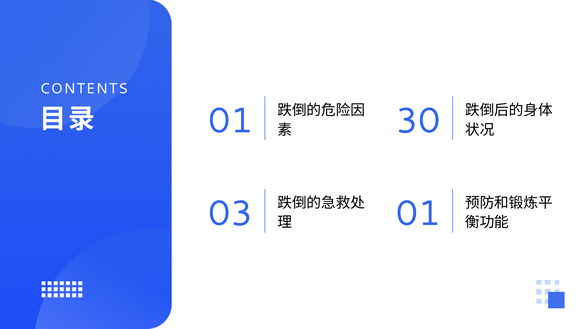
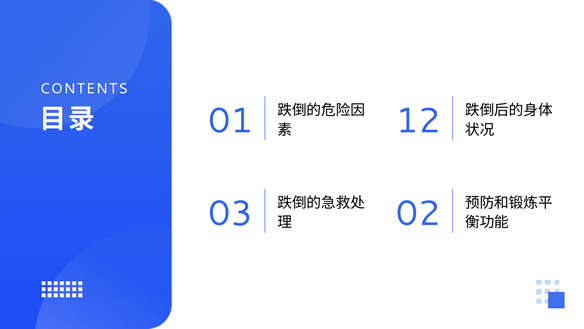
30: 30 -> 12 (418, 121)
01: 01 -> 02 (418, 213)
